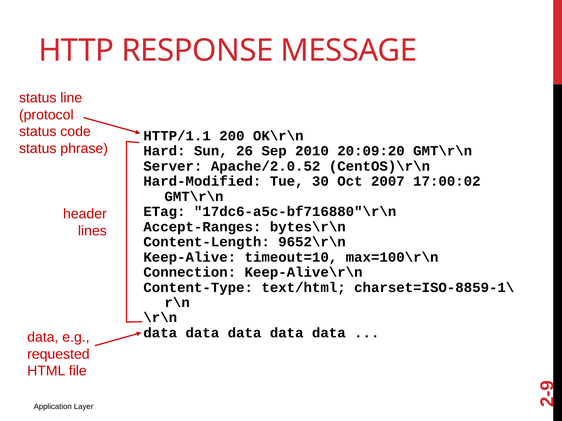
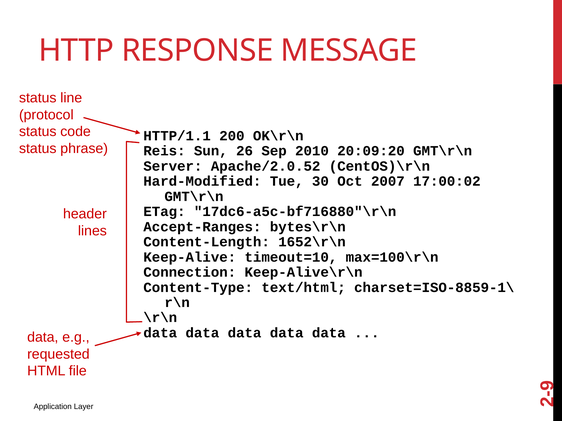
Hard: Hard -> Reis (164, 151)
9652\r\n: 9652\r\n -> 1652\r\n (312, 242)
